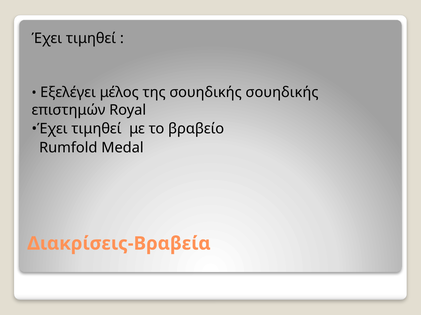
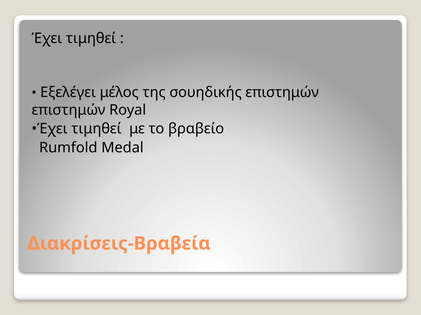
σουηδικής σουηδικής: σουηδικής -> επιστημών (282, 93)
